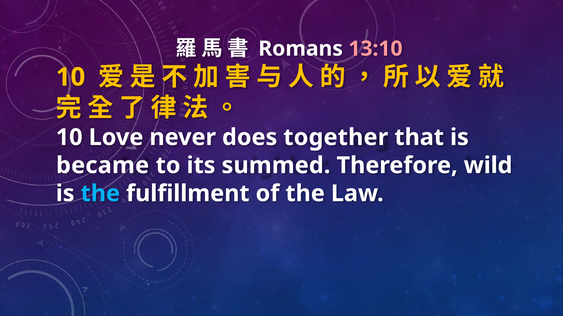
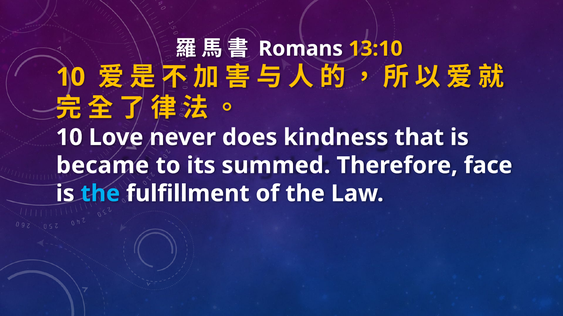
13:10 colour: pink -> yellow (375, 49)
together: together -> kindness (336, 138)
wild: wild -> face (488, 166)
